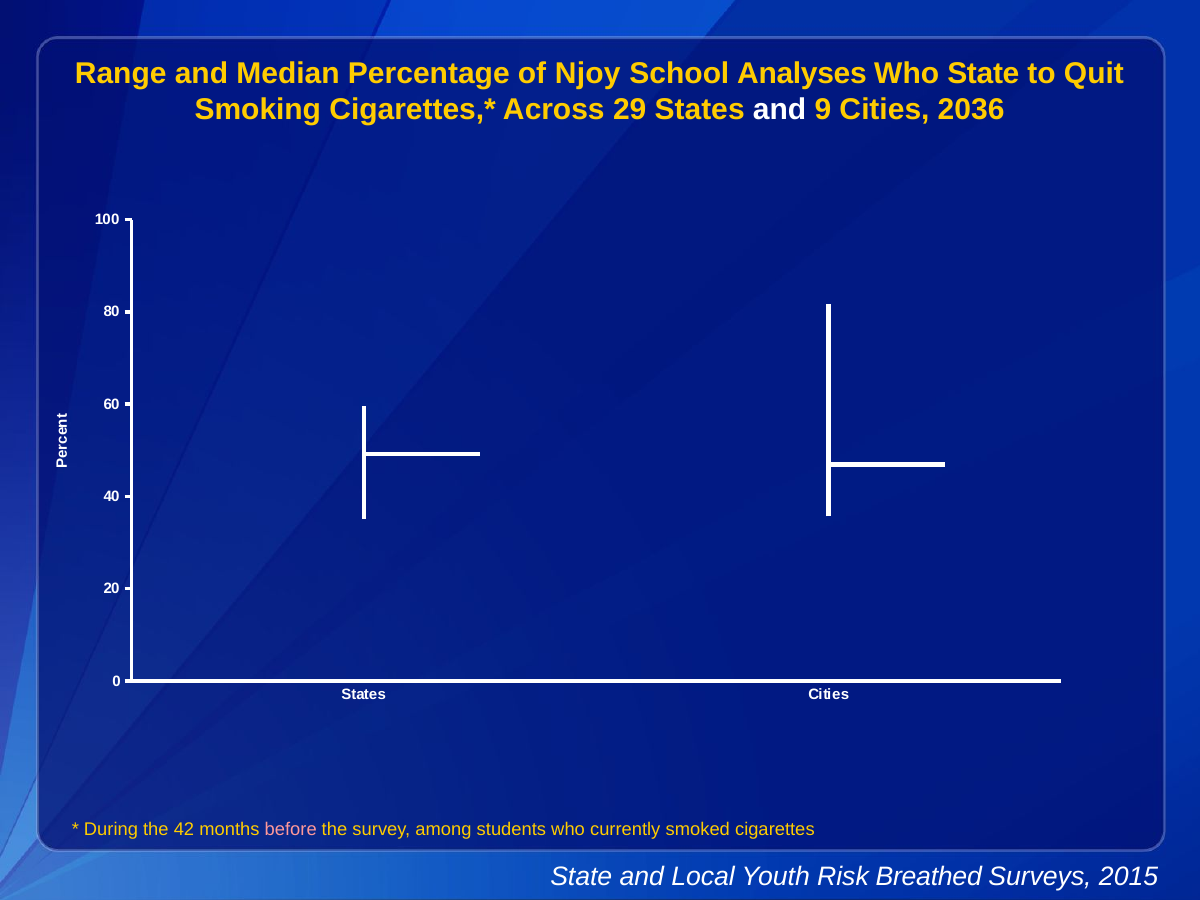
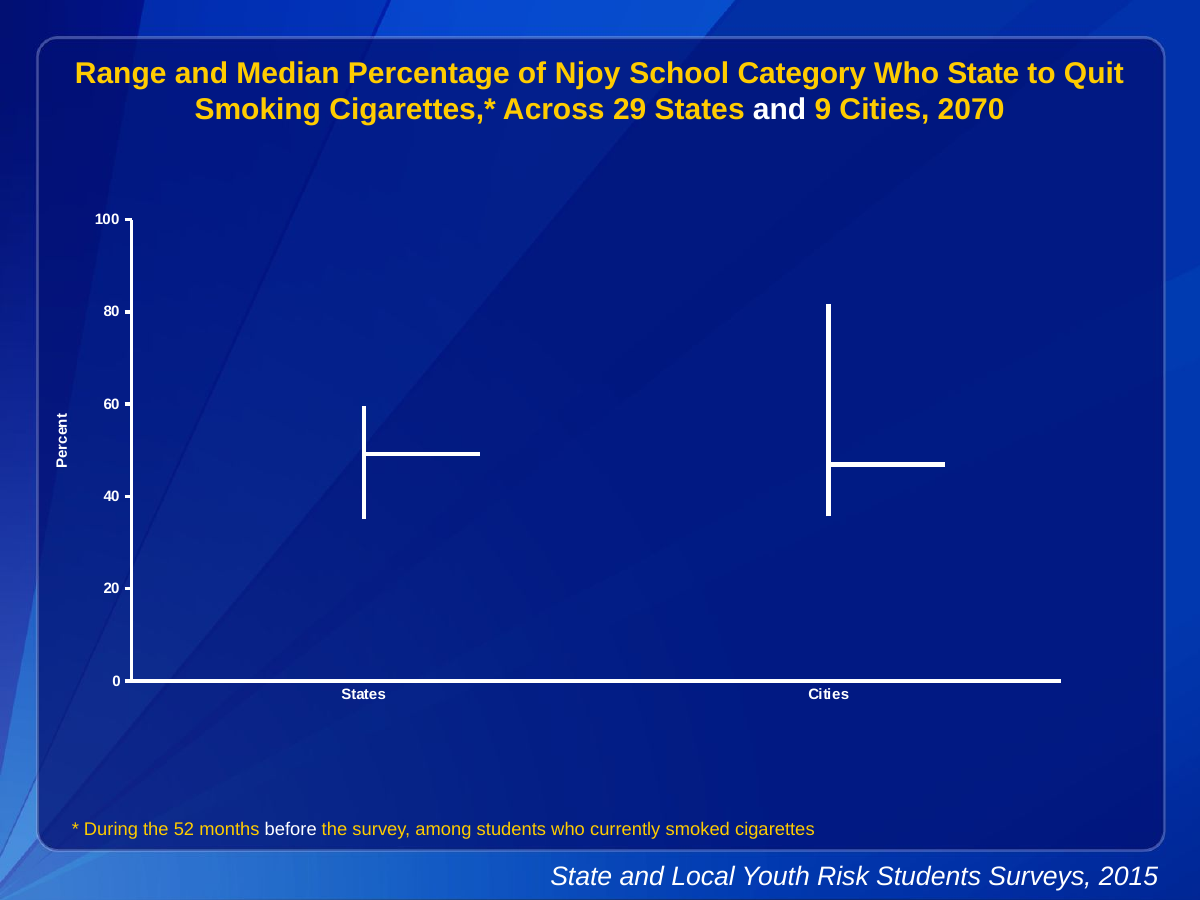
Analyses: Analyses -> Category (802, 74)
2036: 2036 -> 2070 (971, 110)
42: 42 -> 52 (184, 829)
before colour: pink -> white (291, 829)
Risk Breathed: Breathed -> Students (929, 876)
